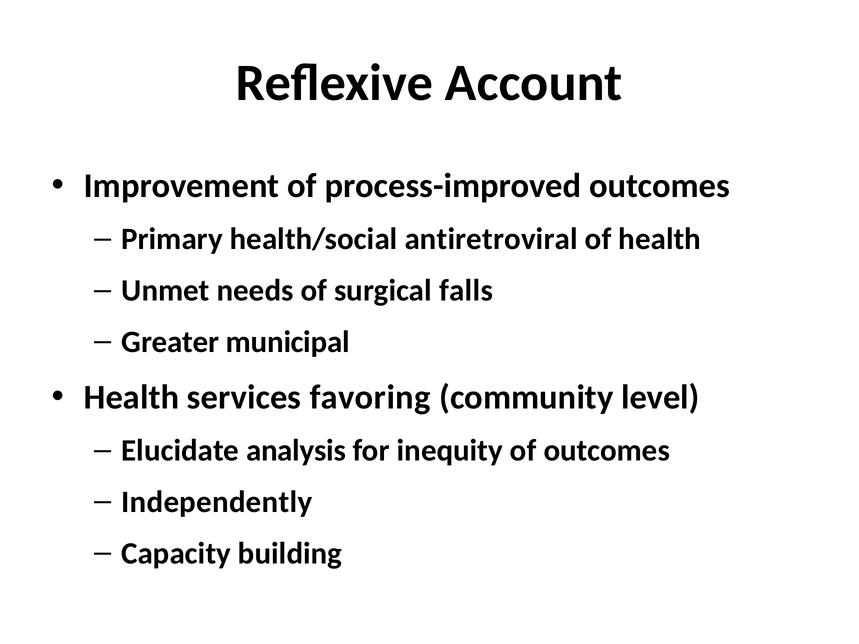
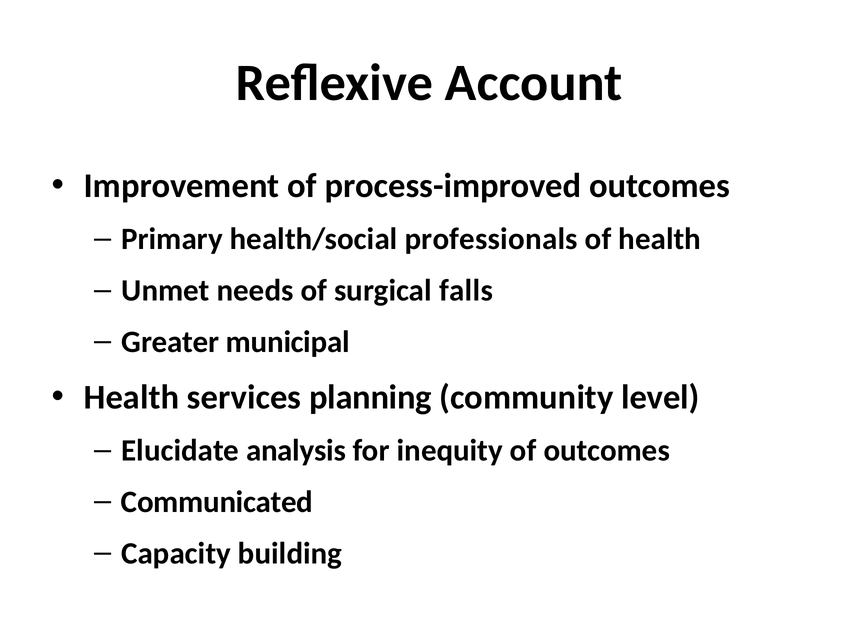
antiretroviral: antiretroviral -> professionals (491, 239)
favoring: favoring -> planning (370, 398)
Independently: Independently -> Communicated (217, 502)
